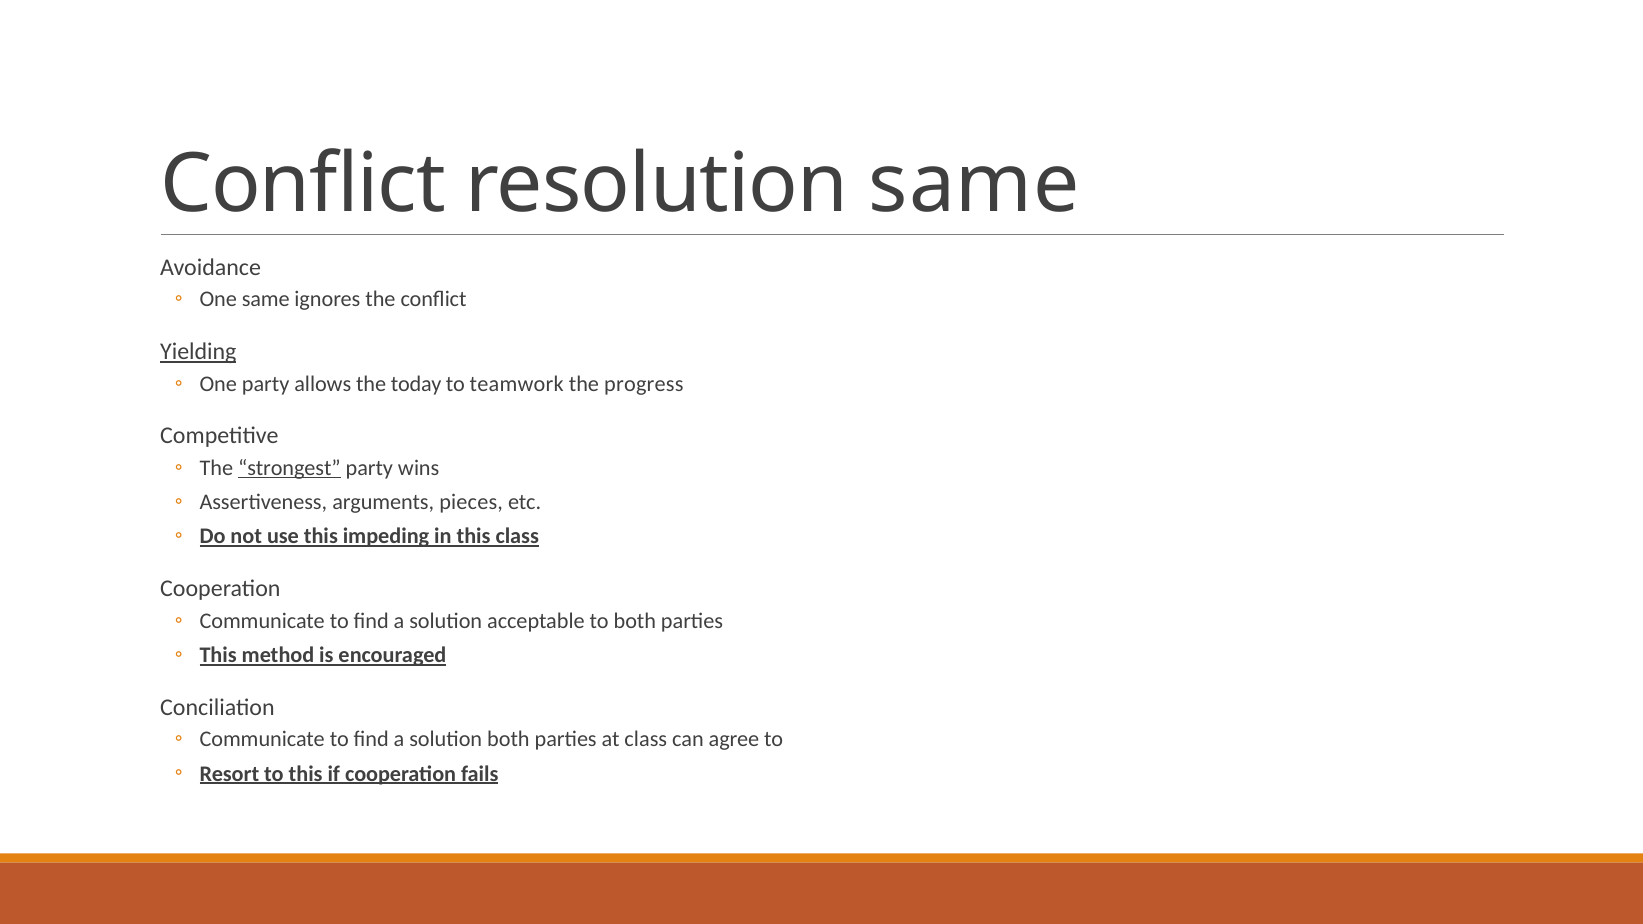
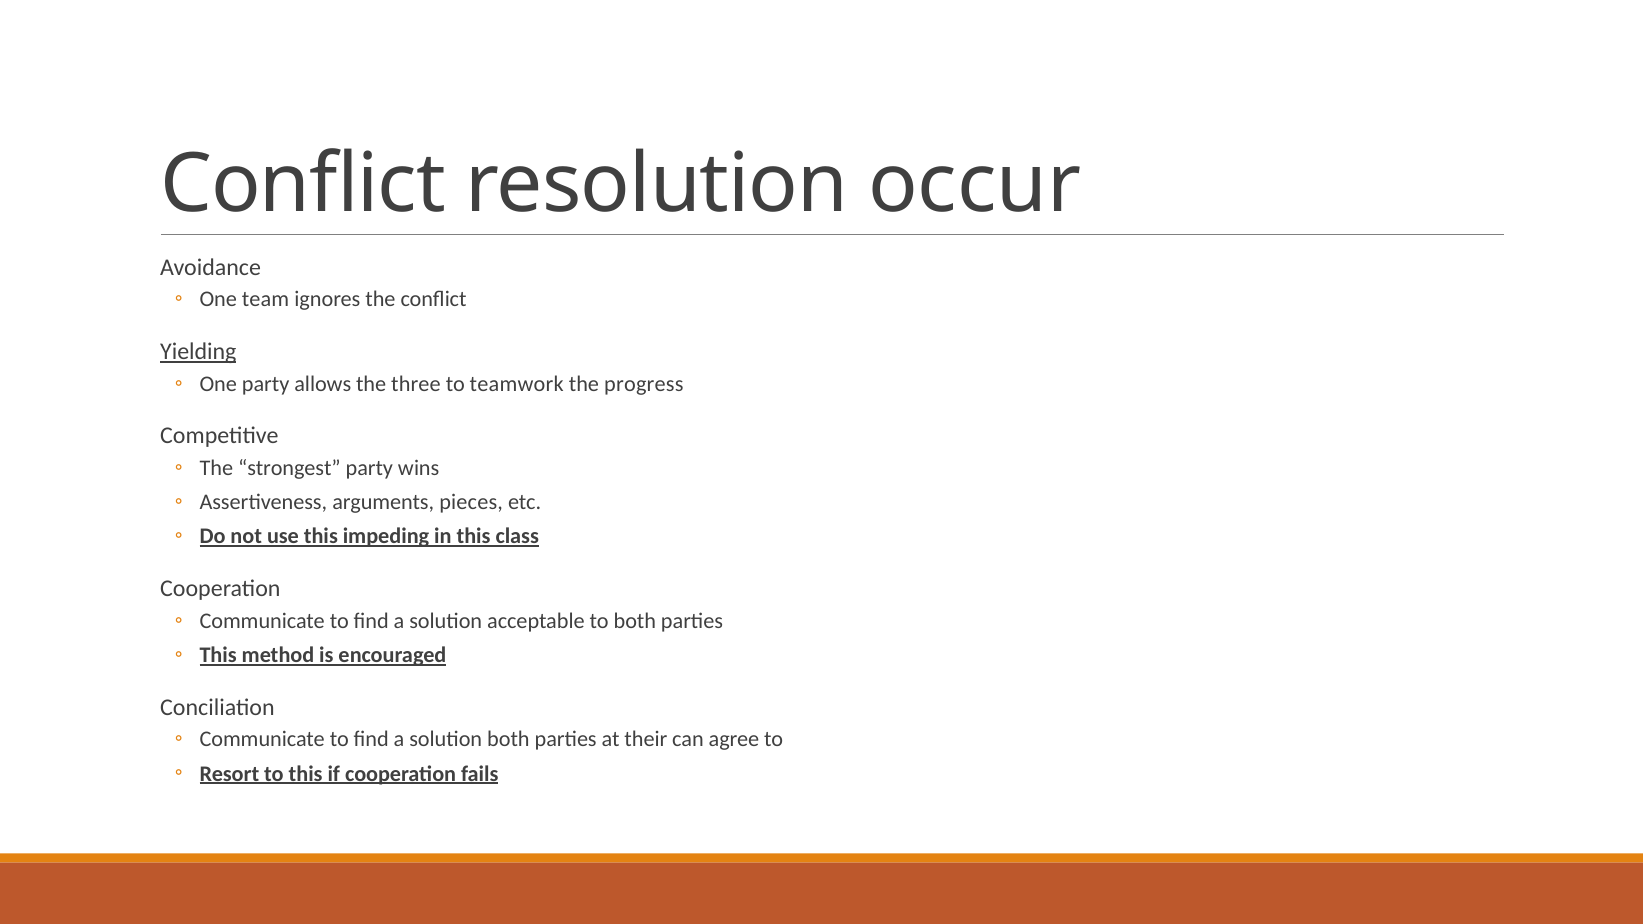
resolution same: same -> occur (975, 184)
One same: same -> team (266, 300)
today: today -> three (416, 384)
strongest underline: present -> none (289, 468)
at class: class -> their (646, 740)
